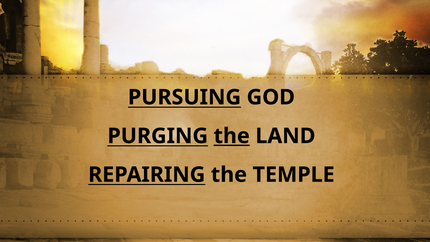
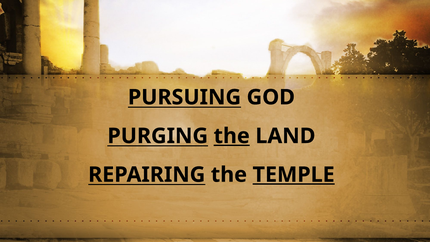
TEMPLE underline: none -> present (294, 175)
